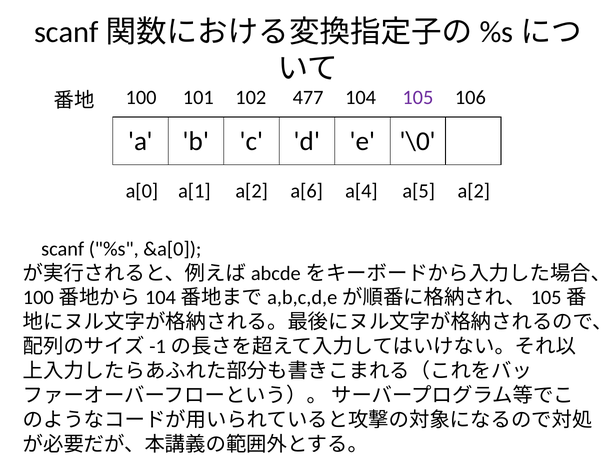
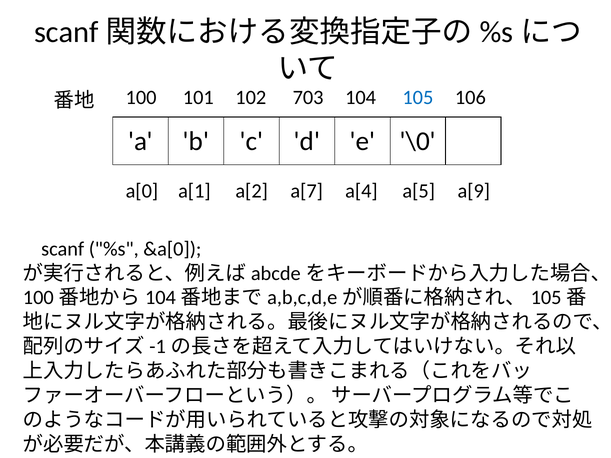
477: 477 -> 703 (308, 98)
105 colour: purple -> blue (418, 98)
a[6: a[6 -> a[7 (307, 191)
a[5 a[2: a[2 -> a[9 (474, 191)
